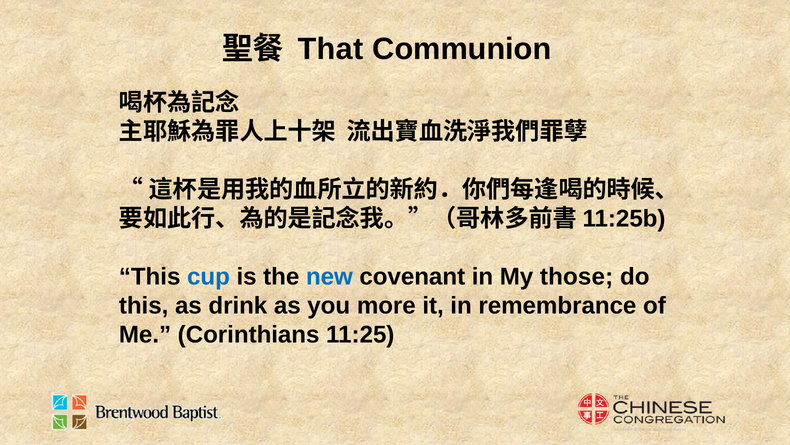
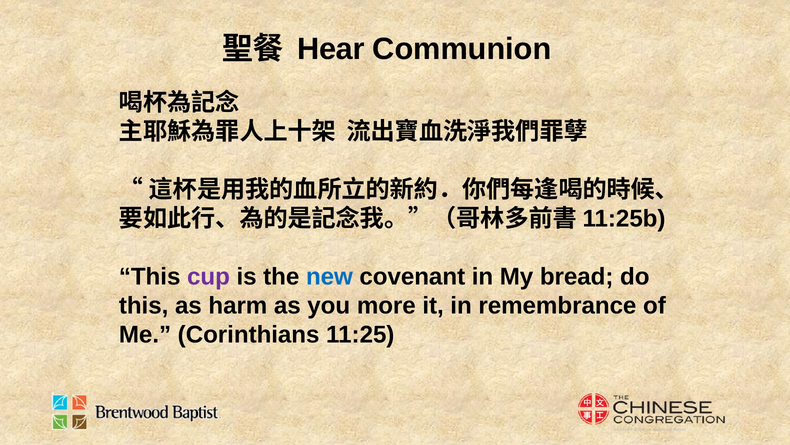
That: That -> Hear (331, 49)
cup colour: blue -> purple (208, 276)
those: those -> bread (577, 276)
drink: drink -> harm (238, 305)
